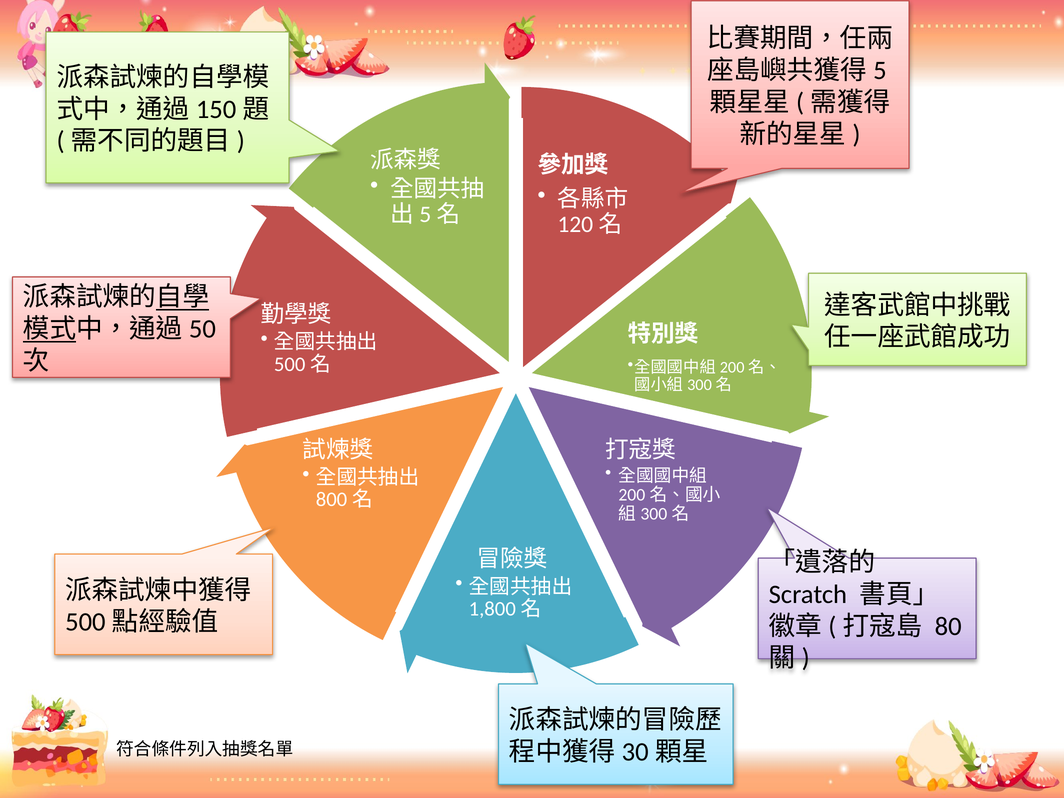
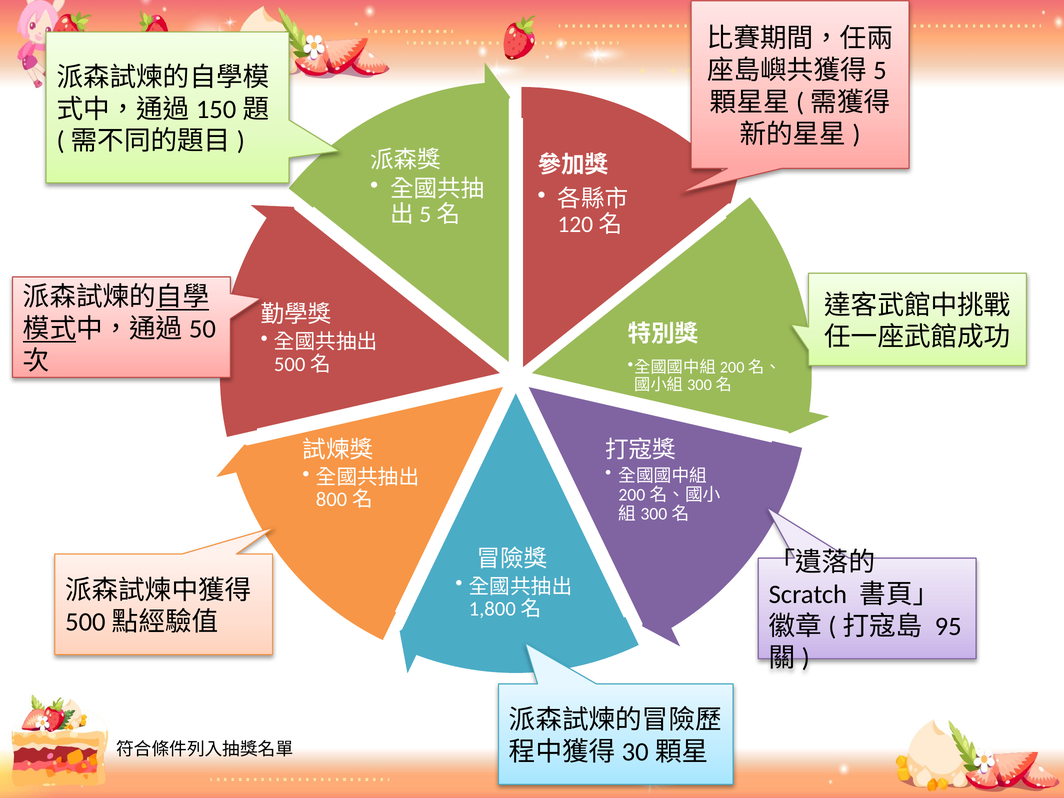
80: 80 -> 95 (948, 626)
